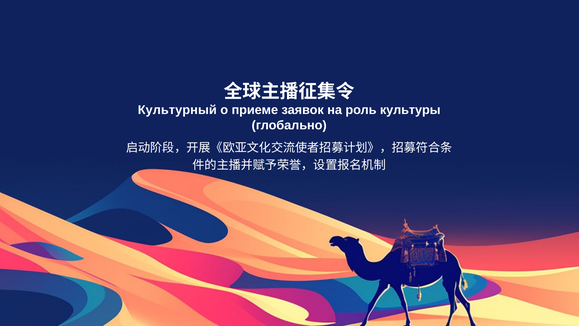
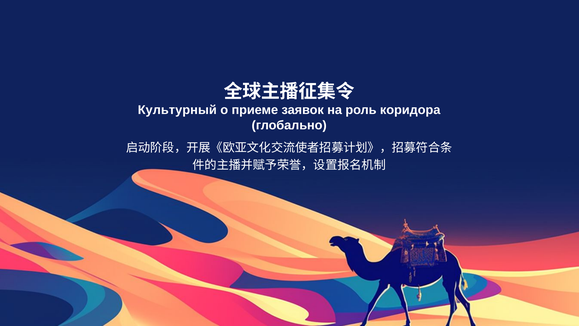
культуры: культуры -> коридора (410, 110)
